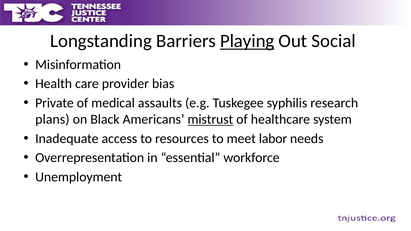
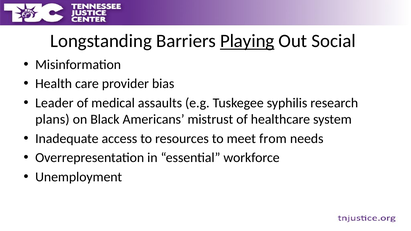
Private: Private -> Leader (54, 103)
mistrust underline: present -> none (210, 120)
labor: labor -> from (273, 139)
